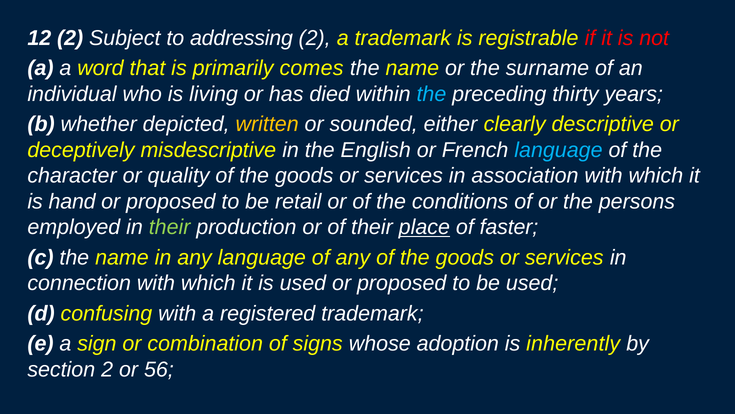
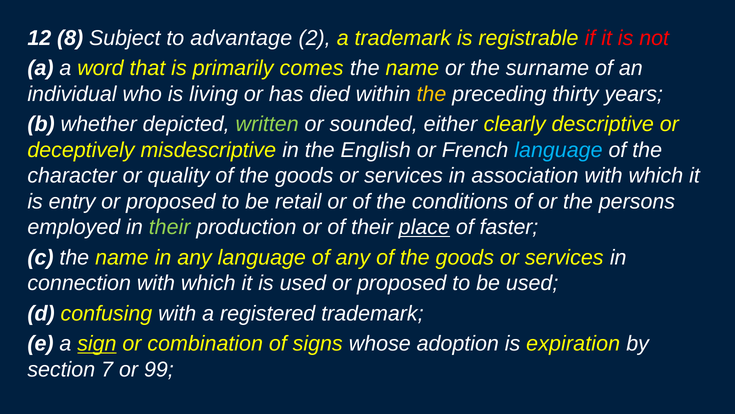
12 2: 2 -> 8 (70, 38)
addressing: addressing -> advantage (241, 38)
the colour: light blue -> yellow (431, 94)
written colour: yellow -> light green (267, 124)
hand: hand -> entry (72, 201)
sign underline: none -> present (97, 343)
inherently: inherently -> expiration (573, 343)
section 2: 2 -> 7 (107, 369)
56: 56 -> 99 (159, 369)
